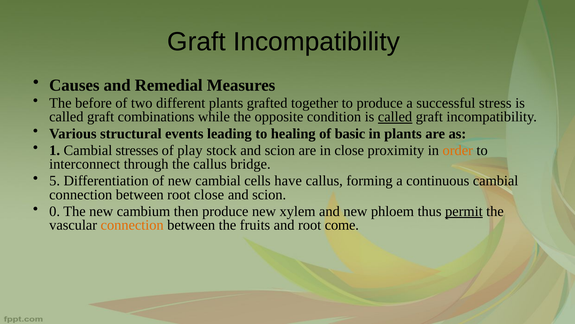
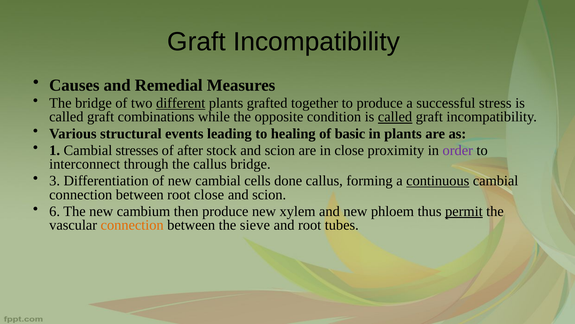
The before: before -> bridge (93, 103)
different underline: none -> present (181, 103)
play: play -> after (190, 150)
order colour: orange -> purple (458, 150)
5: 5 -> 3 (55, 181)
have: have -> done (288, 181)
continuous underline: none -> present (438, 181)
0: 0 -> 6 (55, 211)
fruits: fruits -> sieve (255, 225)
come: come -> tubes (342, 225)
